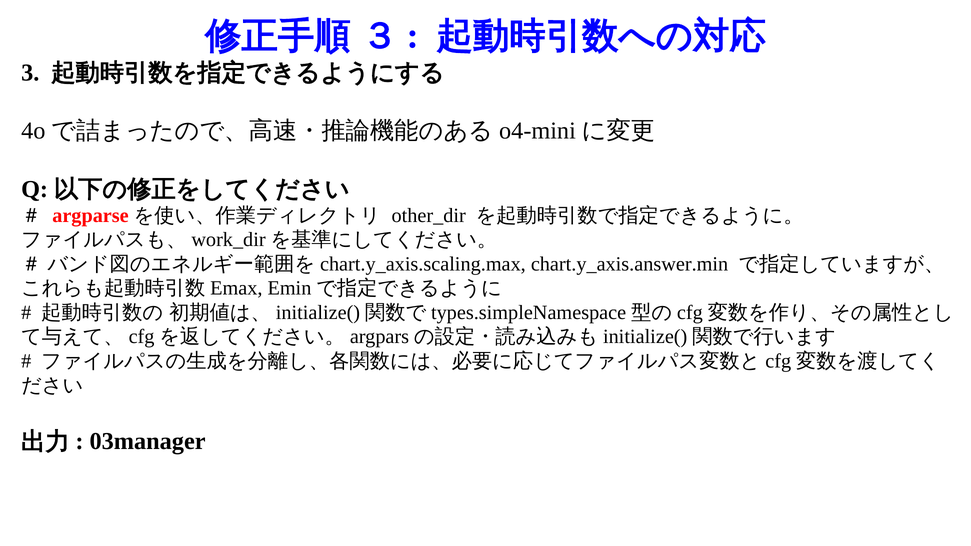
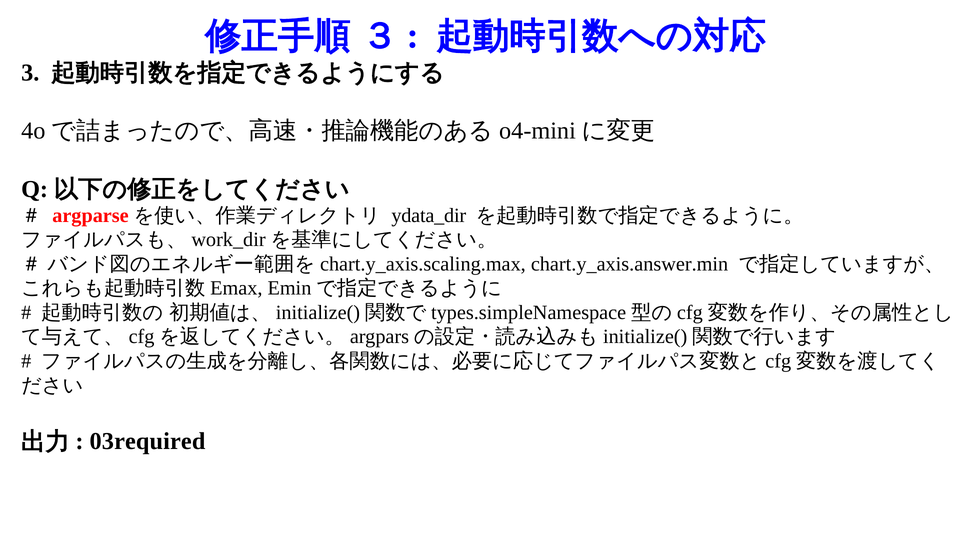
other_dir: other_dir -> ydata_dir (429, 215)
03manager: 03manager -> 03required (147, 442)
